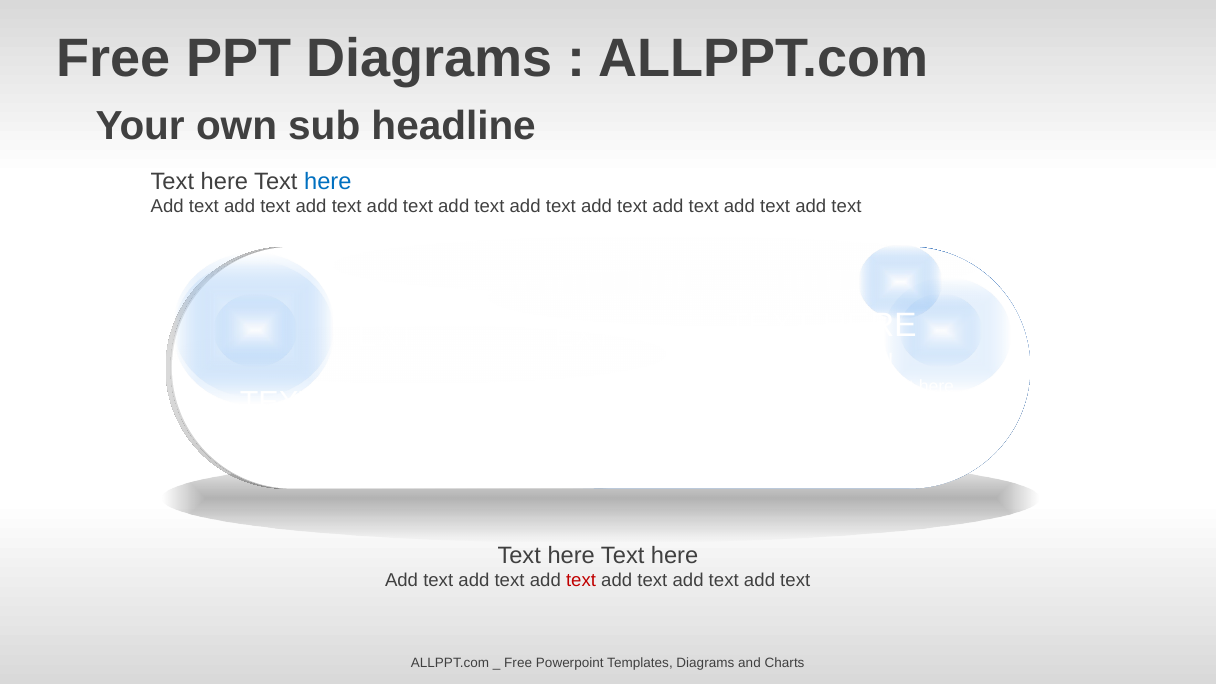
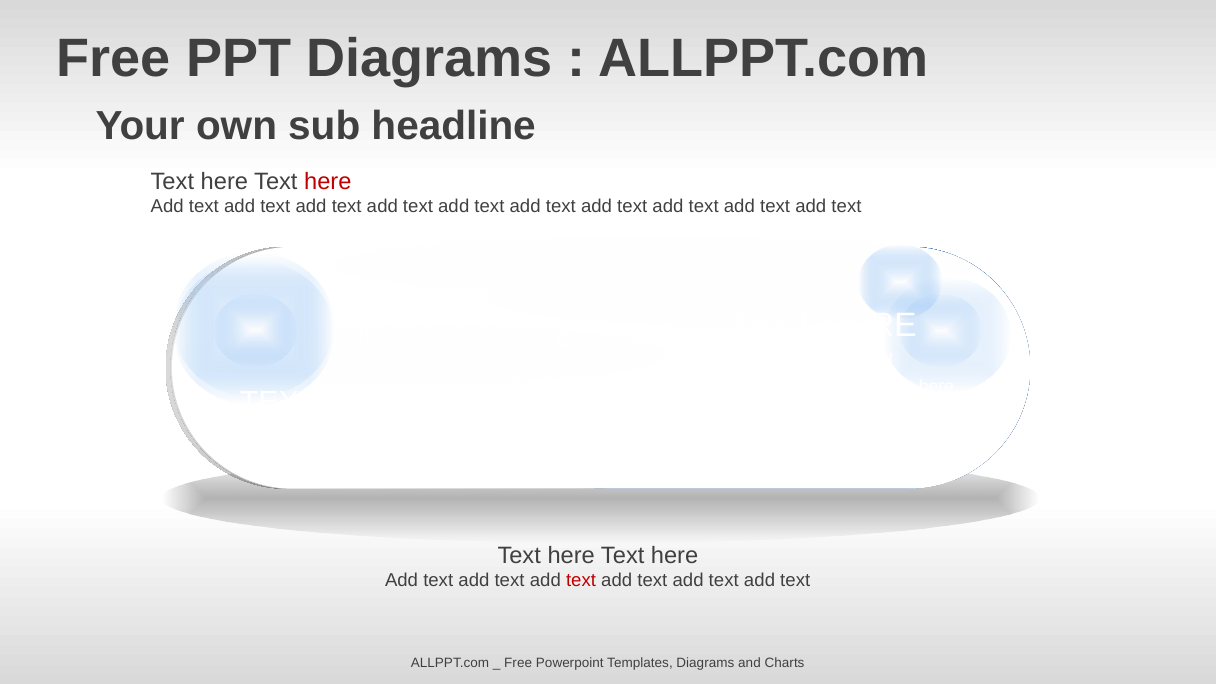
here colour: blue -> red (328, 182)
